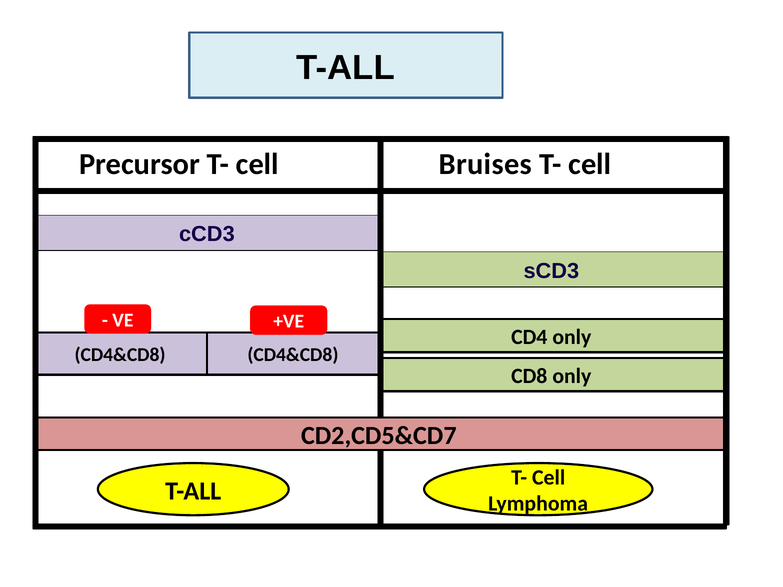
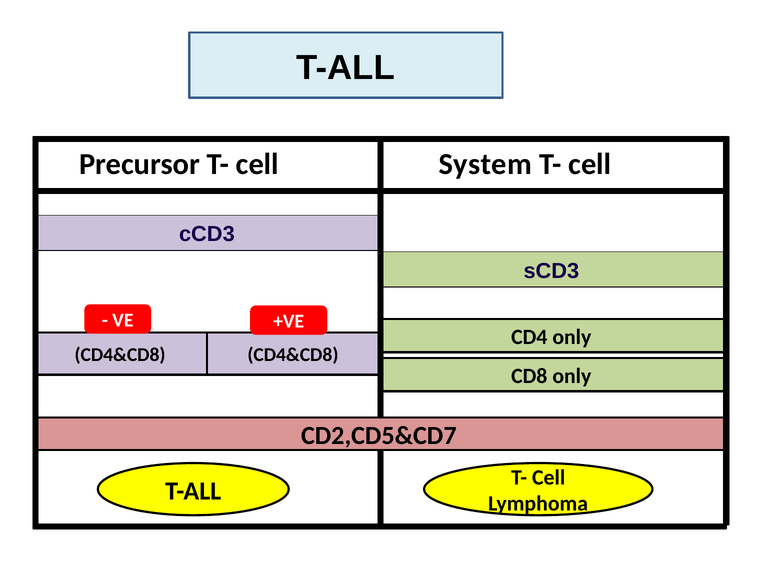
Bruises: Bruises -> System (485, 164)
